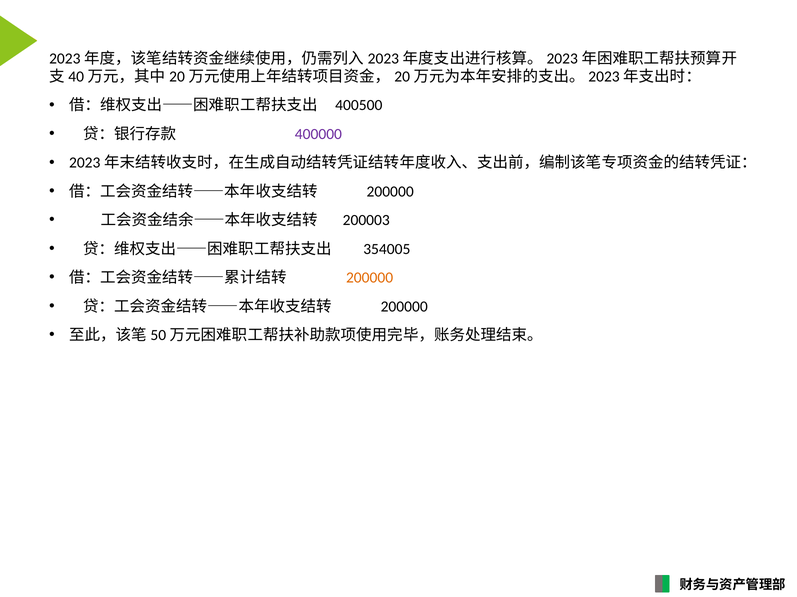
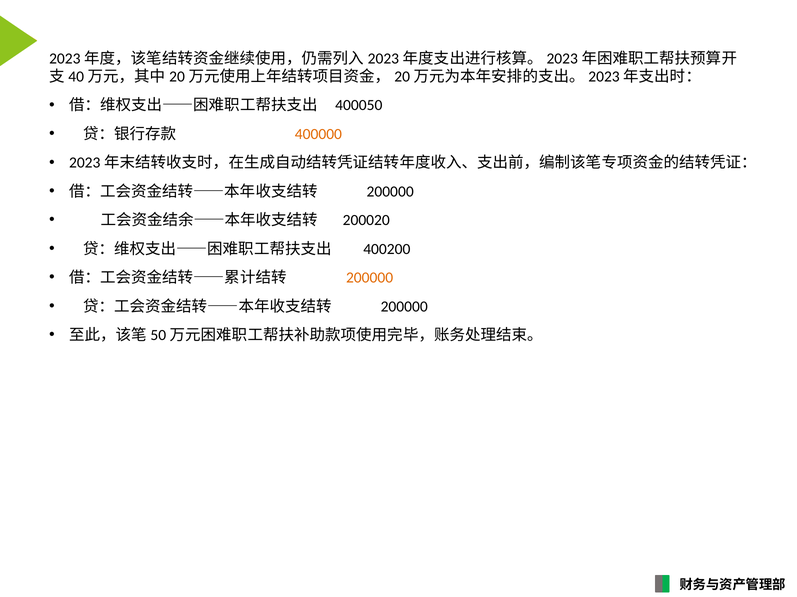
400500: 400500 -> 400050 (359, 105)
400000 colour: purple -> orange (318, 134)
200003: 200003 -> 200020 (366, 220)
354005: 354005 -> 400200 (387, 249)
